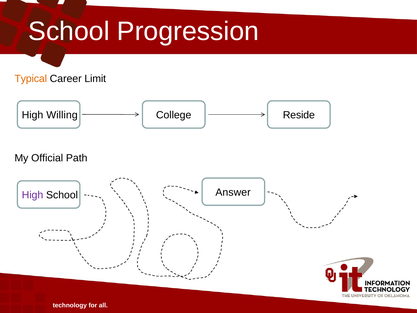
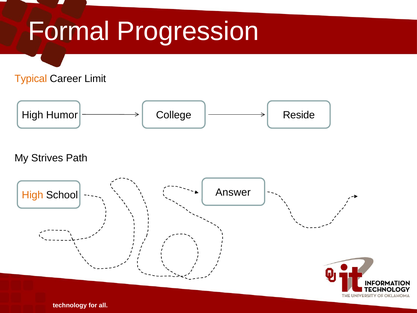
School: School -> Formal (69, 31)
Willing: Willing -> Humor (62, 115)
Official: Official -> Strives (47, 158)
High colour: purple -> orange (33, 195)
